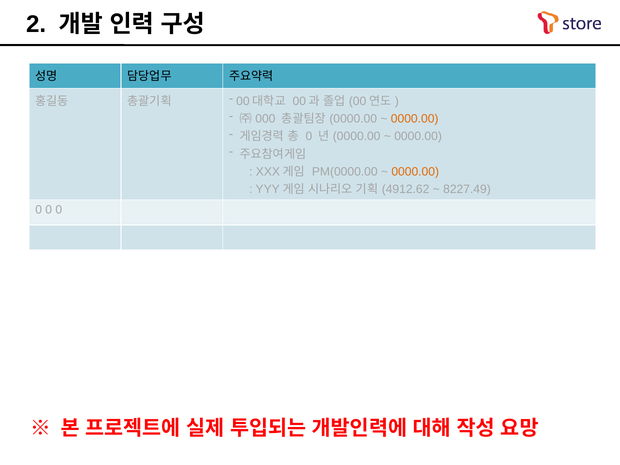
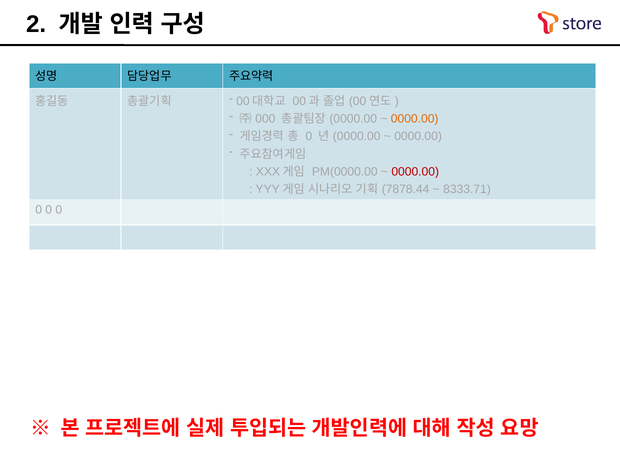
0000.00 colour: orange -> red (415, 172)
4912.62: 4912.62 -> 7878.44 (406, 189)
8227.49: 8227.49 -> 8333.71 (467, 189)
